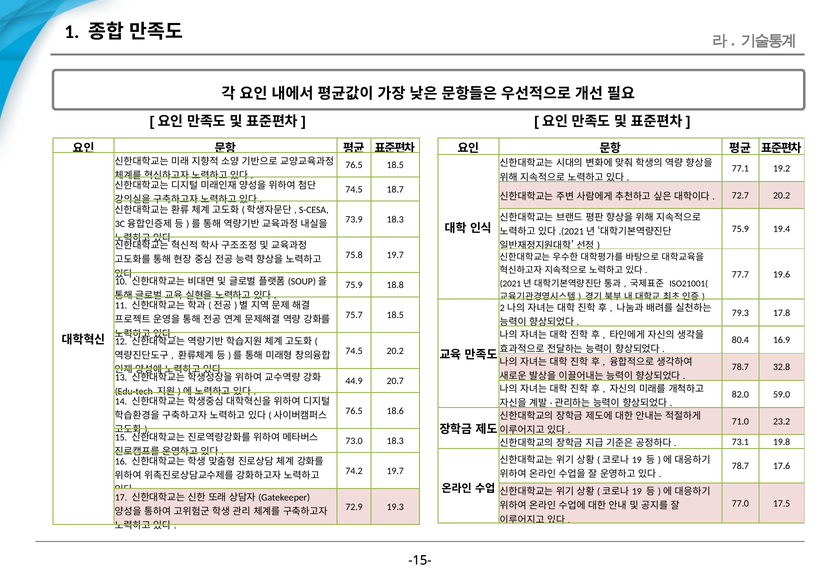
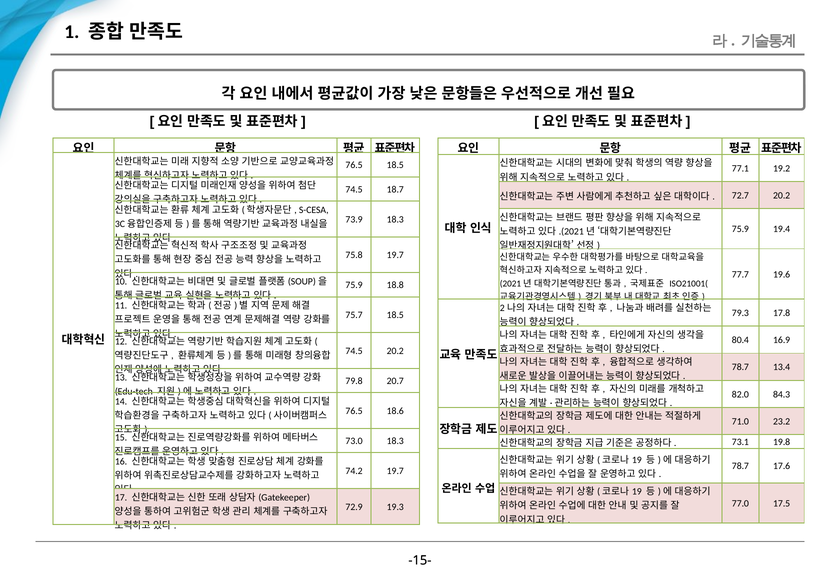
32.8: 32.8 -> 13.4 (782, 367)
44.9: 44.9 -> 79.8 (354, 381)
59.0: 59.0 -> 84.3 (782, 394)
